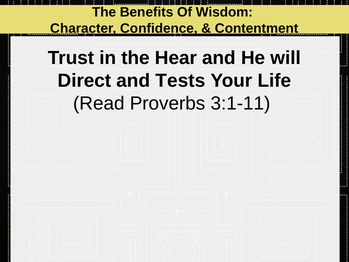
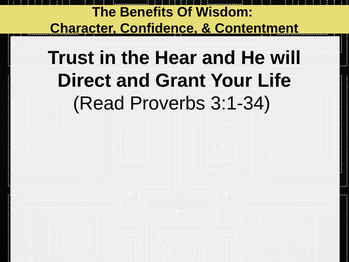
Tests: Tests -> Grant (181, 81)
3:1-11: 3:1-11 -> 3:1-34 (240, 103)
